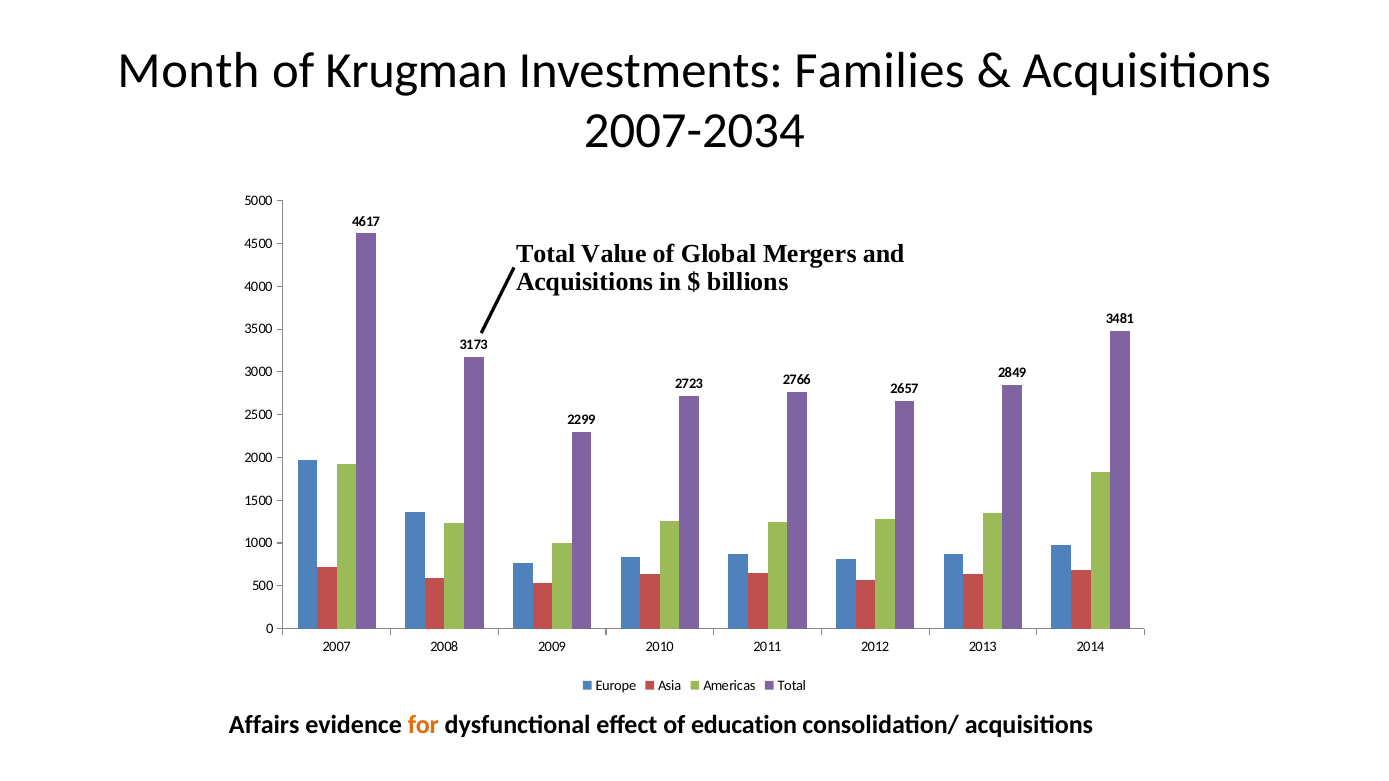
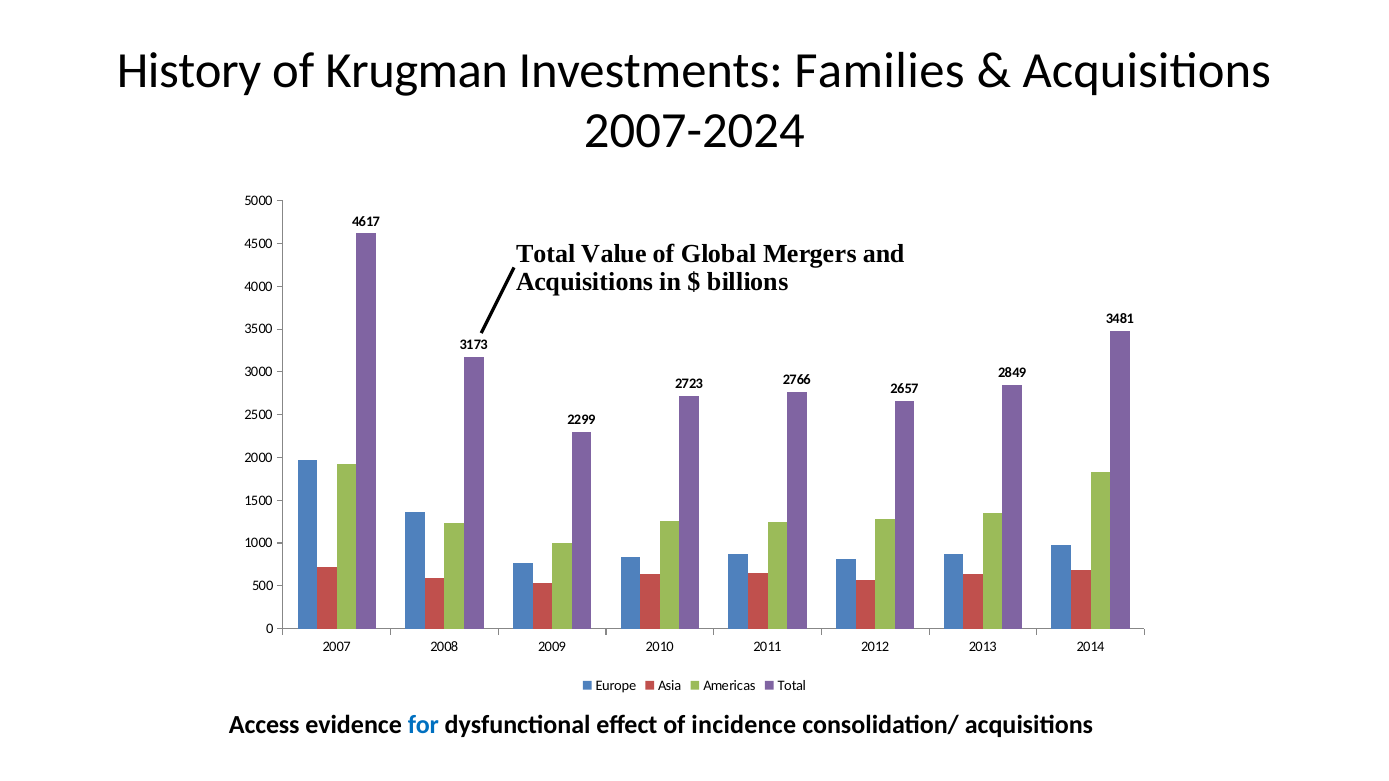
Month: Month -> History (189, 70)
2007-2034: 2007-2034 -> 2007-2024 (694, 131)
Affairs: Affairs -> Access (264, 725)
for colour: orange -> blue (423, 725)
education: education -> incidence (744, 725)
